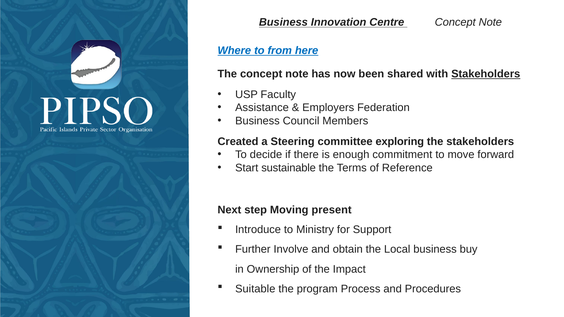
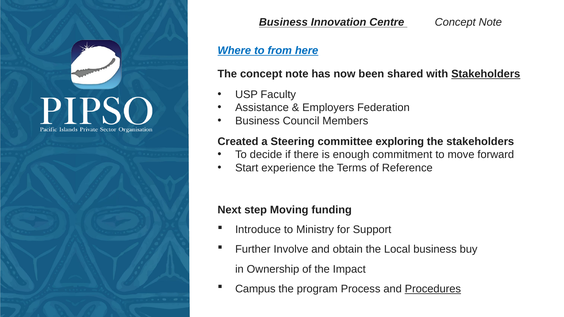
sustainable: sustainable -> experience (288, 168)
present: present -> funding (332, 210)
Suitable: Suitable -> Campus (255, 289)
Procedures underline: none -> present (433, 289)
